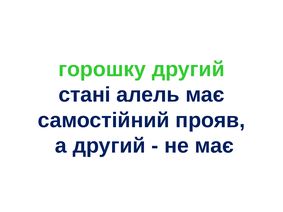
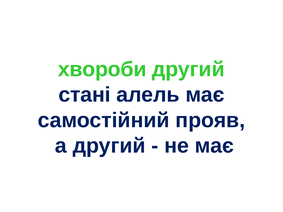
горошку: горошку -> хвороби (102, 69)
